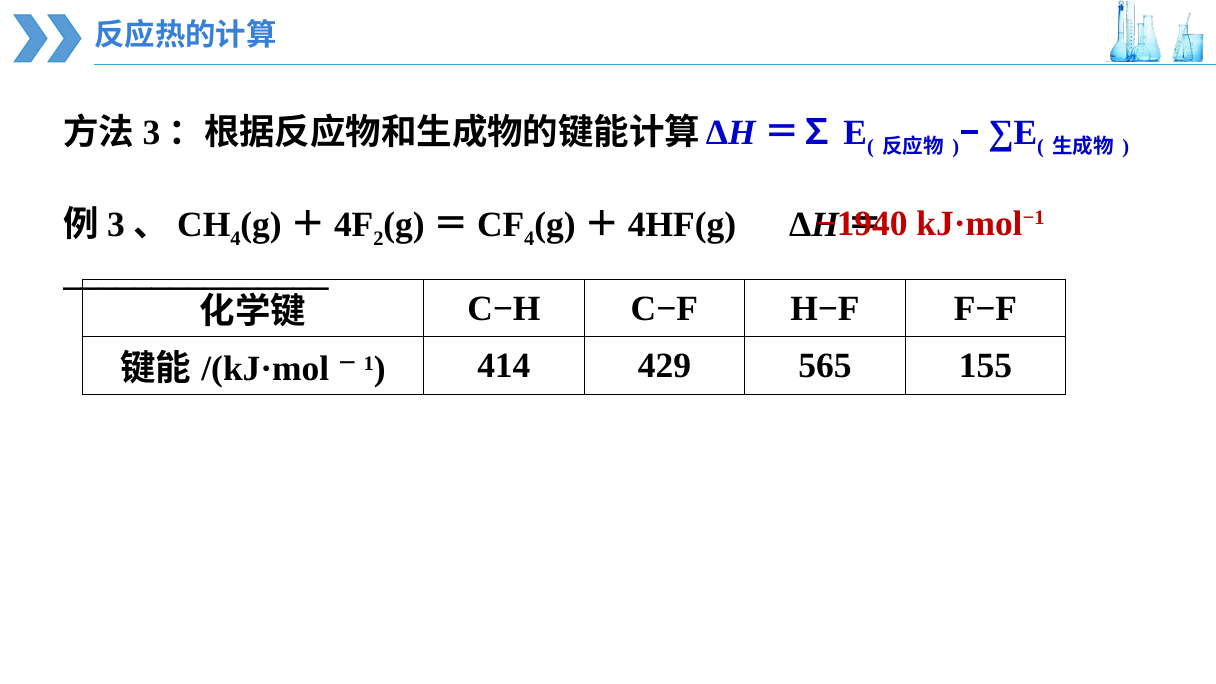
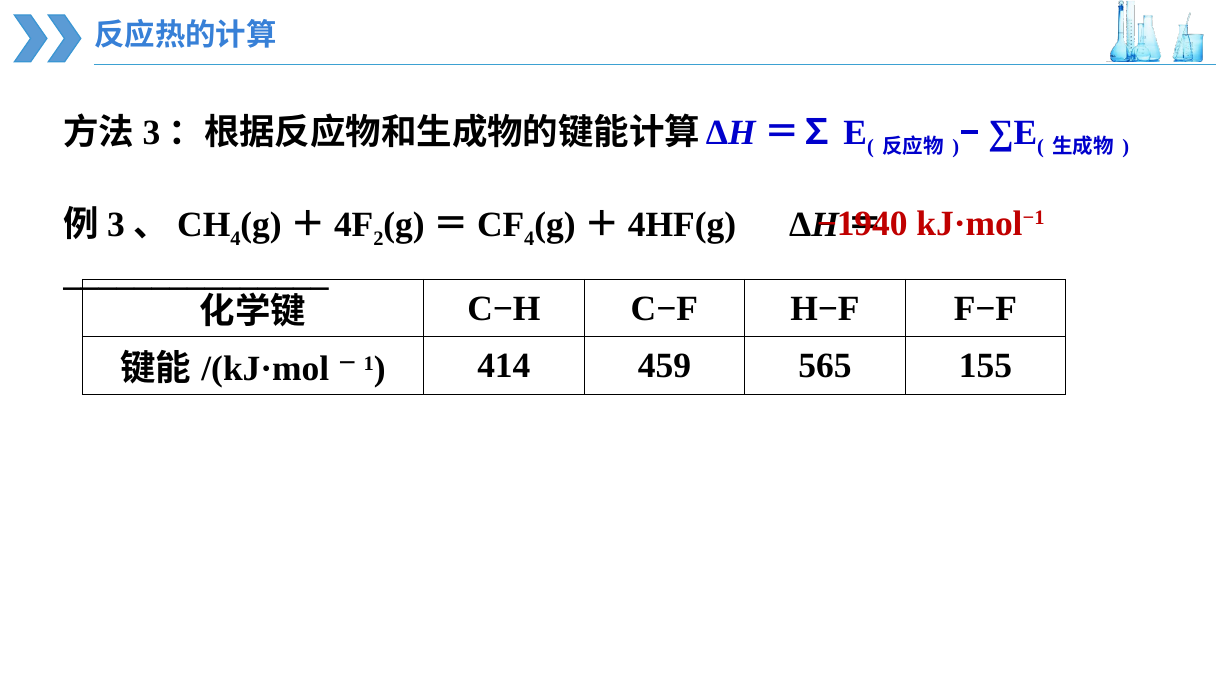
429: 429 -> 459 (664, 366)
